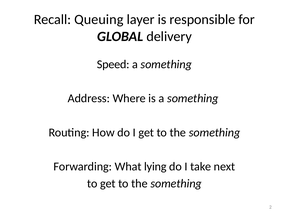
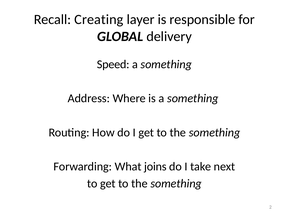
Queuing: Queuing -> Creating (99, 20)
lying: lying -> joins (155, 166)
